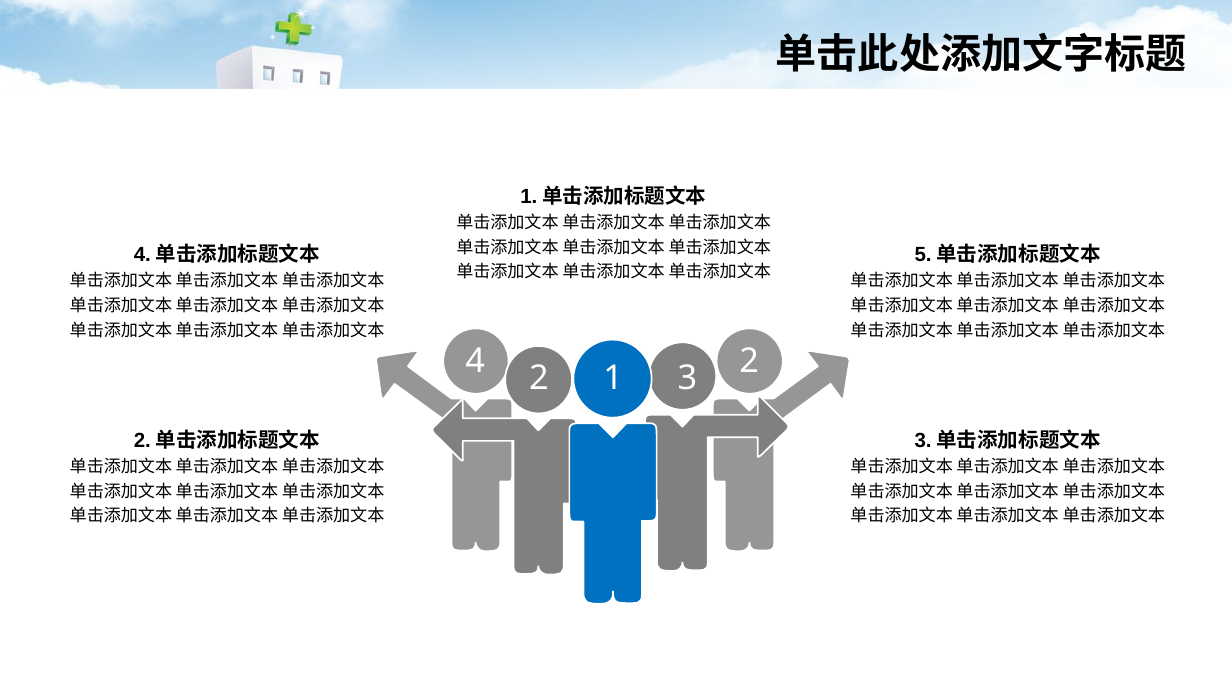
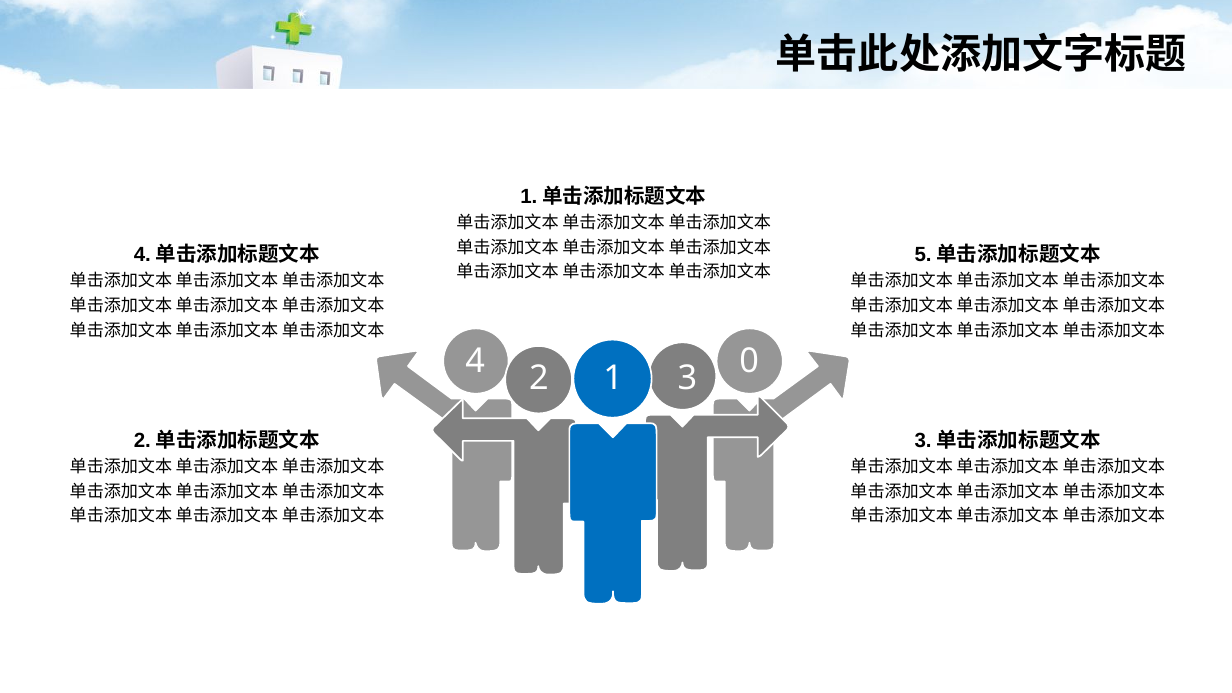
4 2: 2 -> 0 (749, 361)
